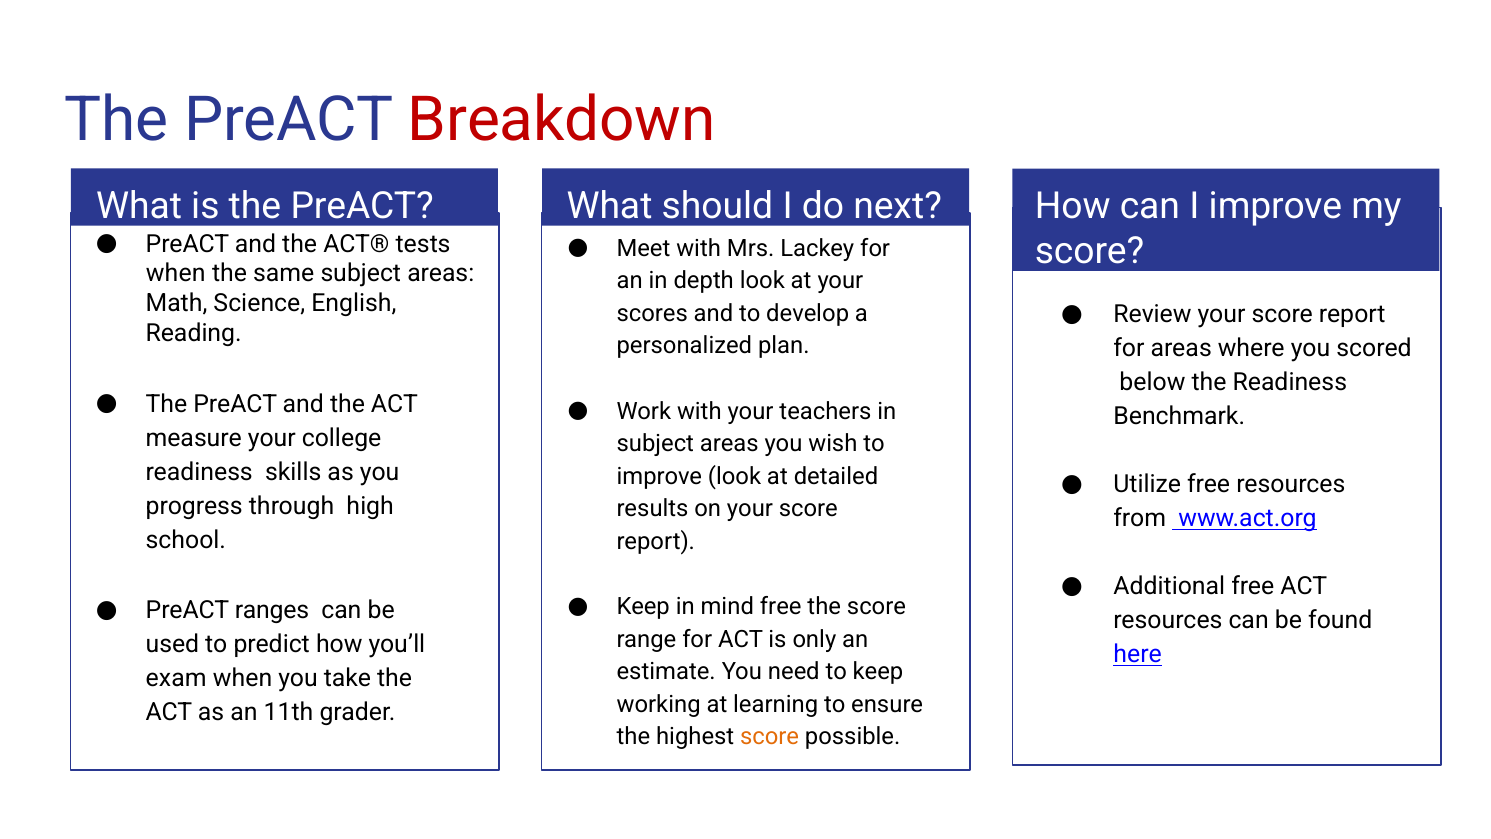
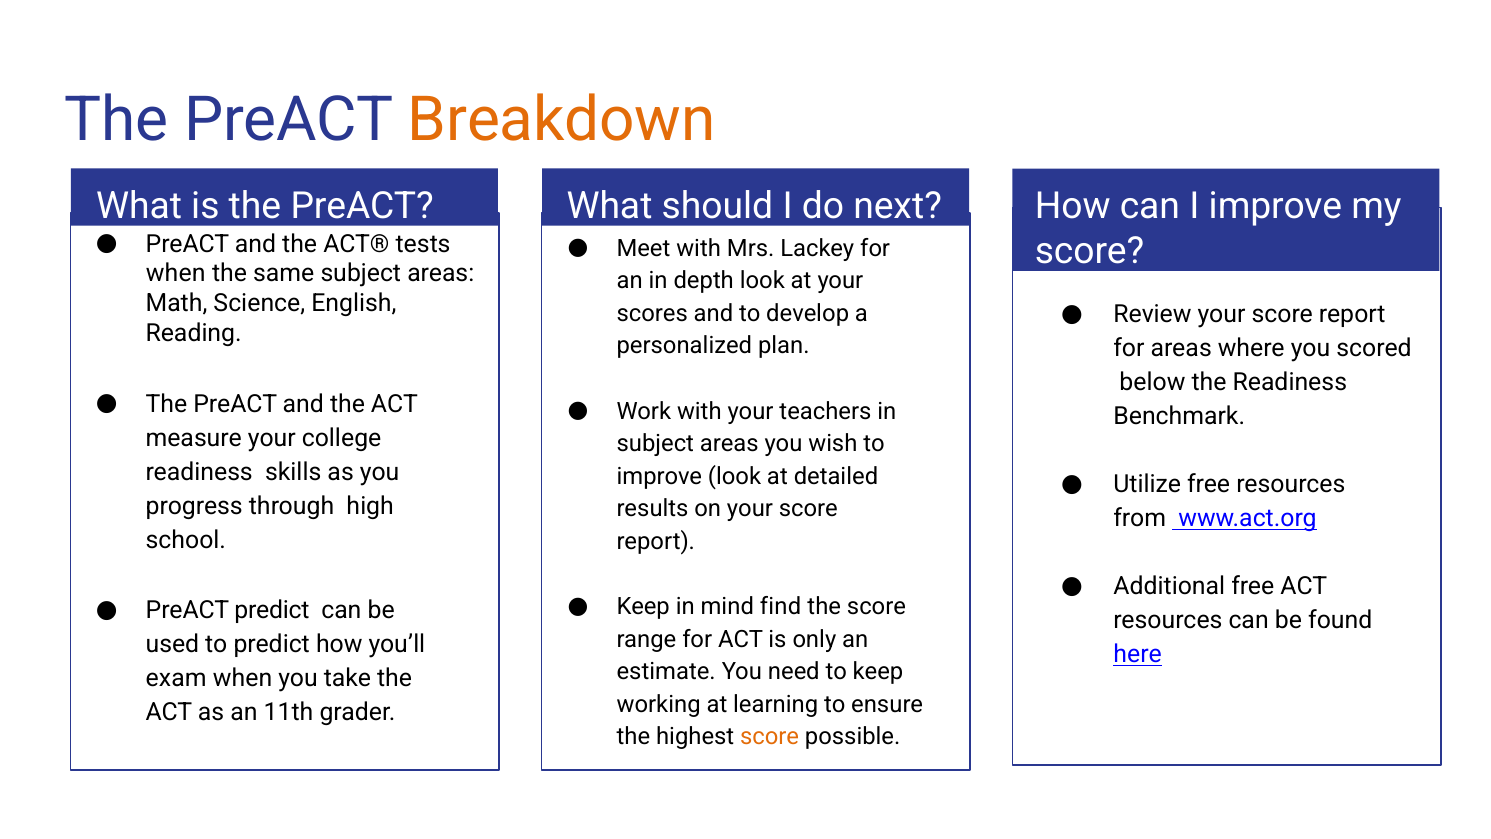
Breakdown colour: red -> orange (562, 120)
mind free: free -> find (781, 607)
PreACT ranges: ranges -> predict (272, 610)
